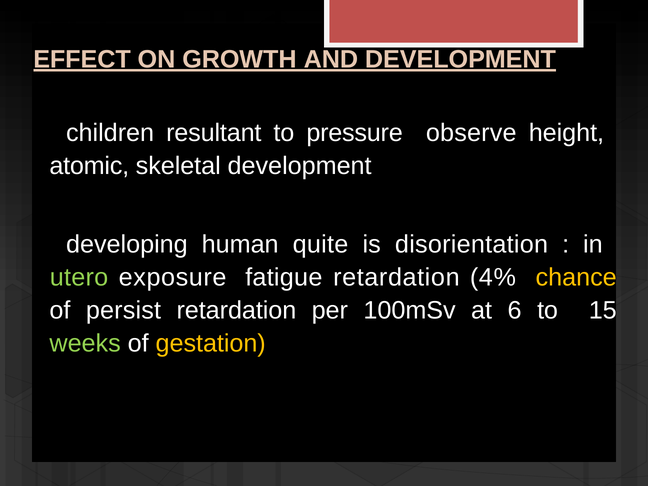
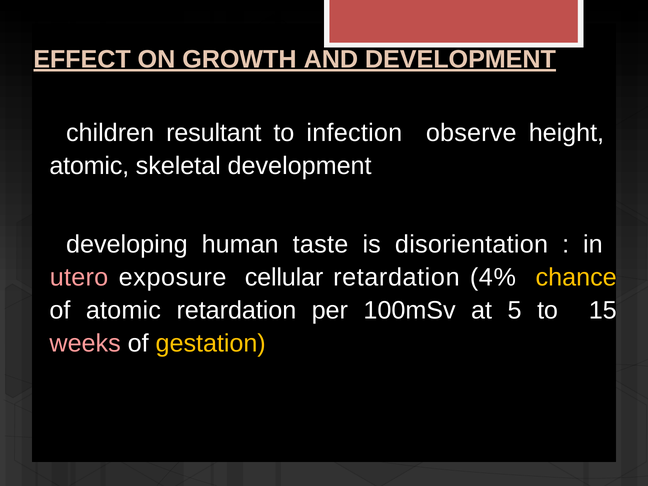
pressure: pressure -> infection (354, 133)
quite: quite -> taste (321, 244)
utero colour: light green -> pink (79, 277)
fatigue: fatigue -> cellular (284, 277)
of persist: persist -> atomic (123, 310)
6: 6 -> 5 (515, 310)
weeks colour: light green -> pink (85, 343)
